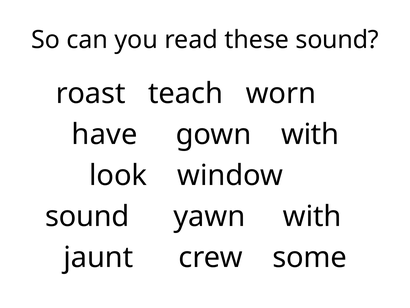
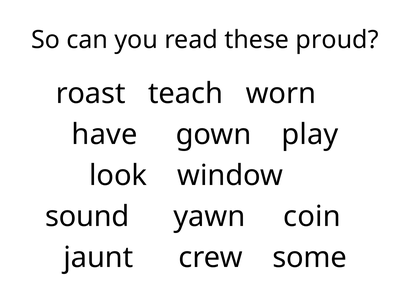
these sound: sound -> proud (337, 40)
gown with: with -> play (310, 134)
yawn with: with -> coin (312, 216)
